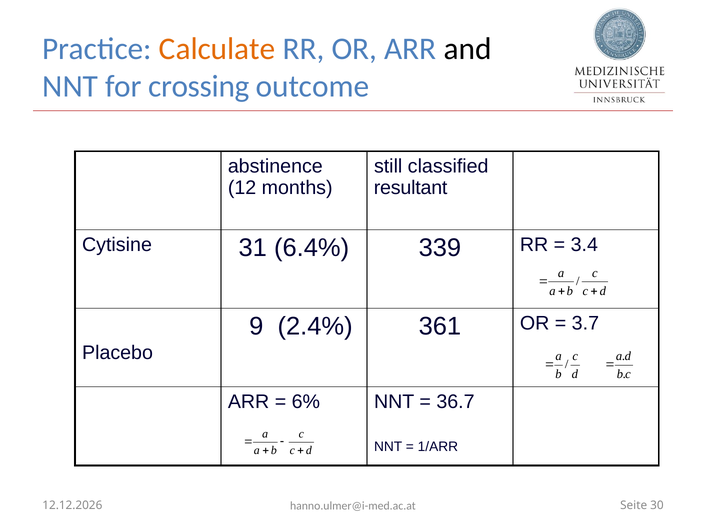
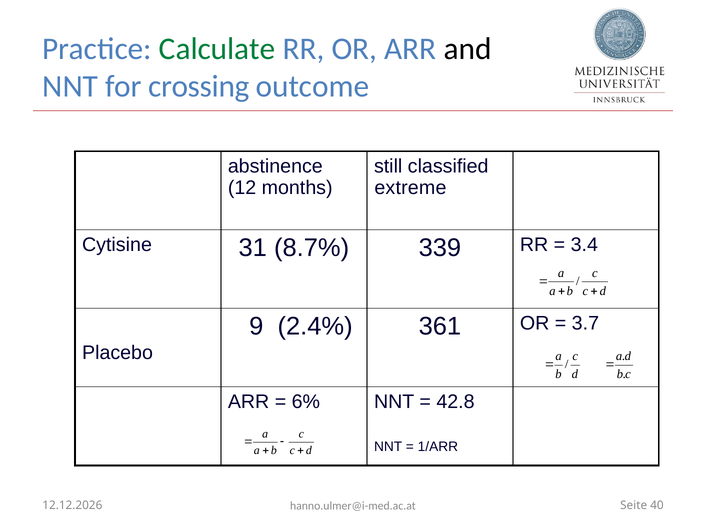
Calculate colour: orange -> green (217, 49)
resultant: resultant -> extreme (410, 188)
6.4%: 6.4% -> 8.7% (312, 248)
36.7: 36.7 -> 42.8 (455, 401)
30: 30 -> 40 (657, 505)
